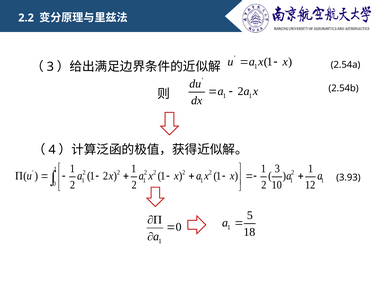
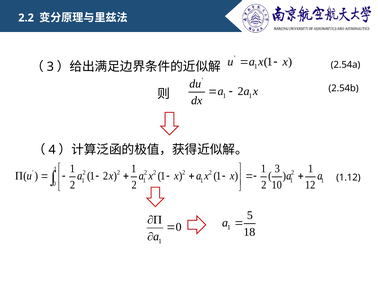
3.93: 3.93 -> 1.12 (348, 177)
